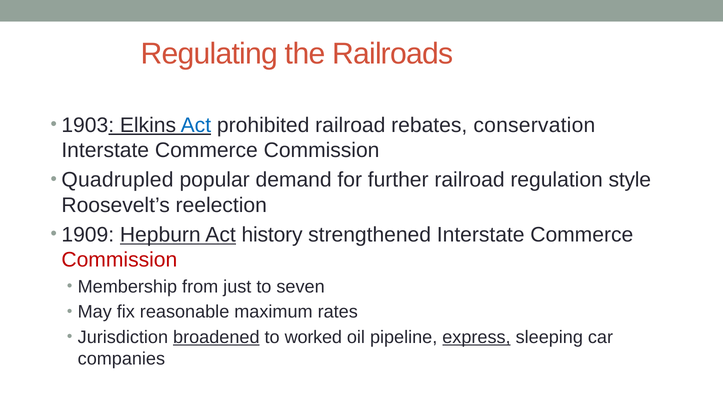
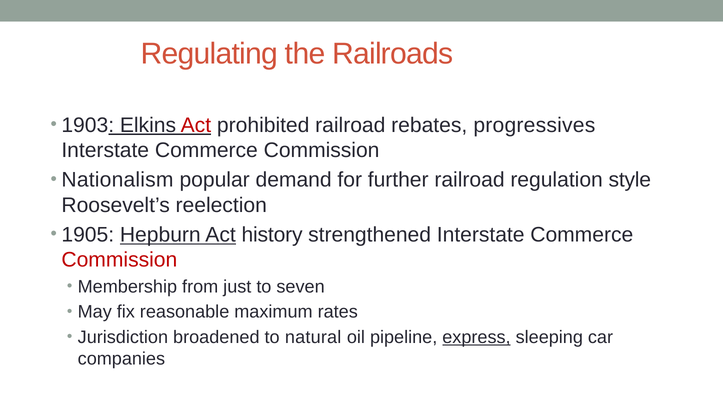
Act colour: blue -> red (196, 125)
conservation: conservation -> progressives (534, 125)
Quadrupled: Quadrupled -> Nationalism (117, 180)
1909: 1909 -> 1905 (88, 235)
broadened underline: present -> none (216, 338)
worked: worked -> natural (313, 338)
